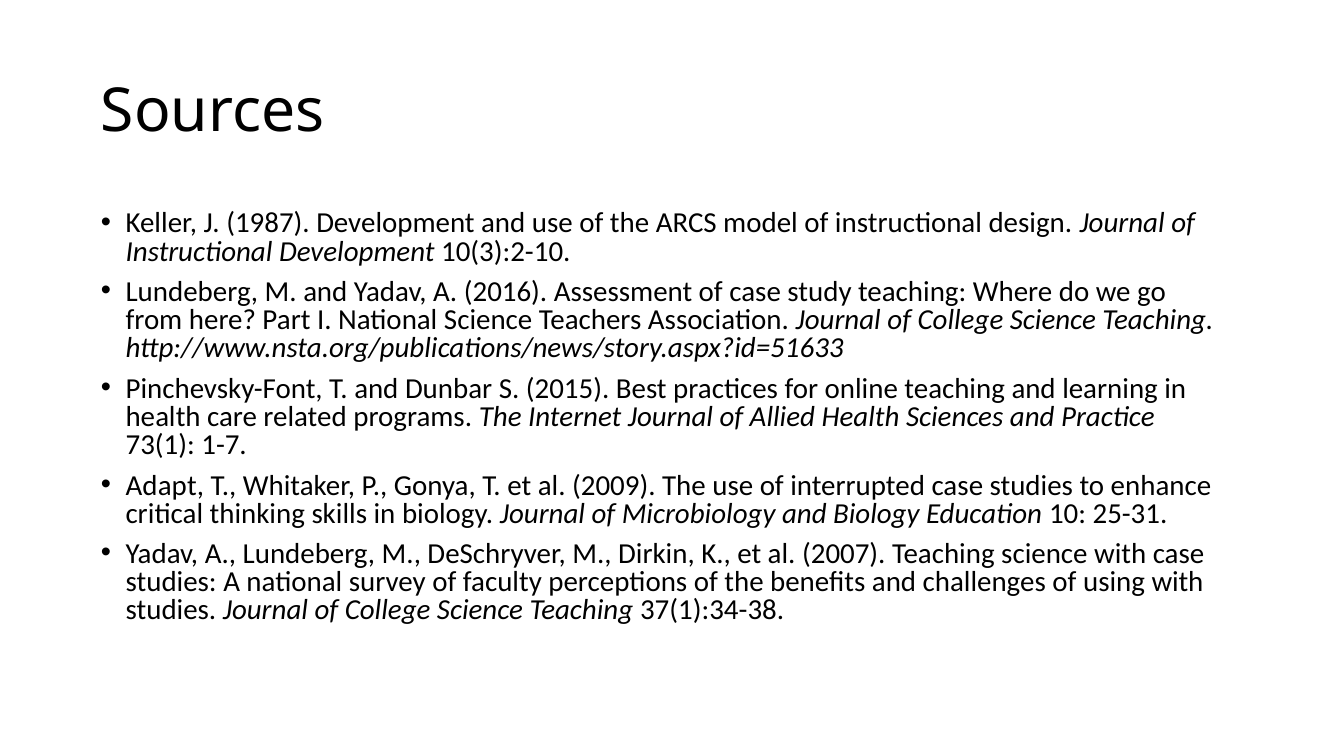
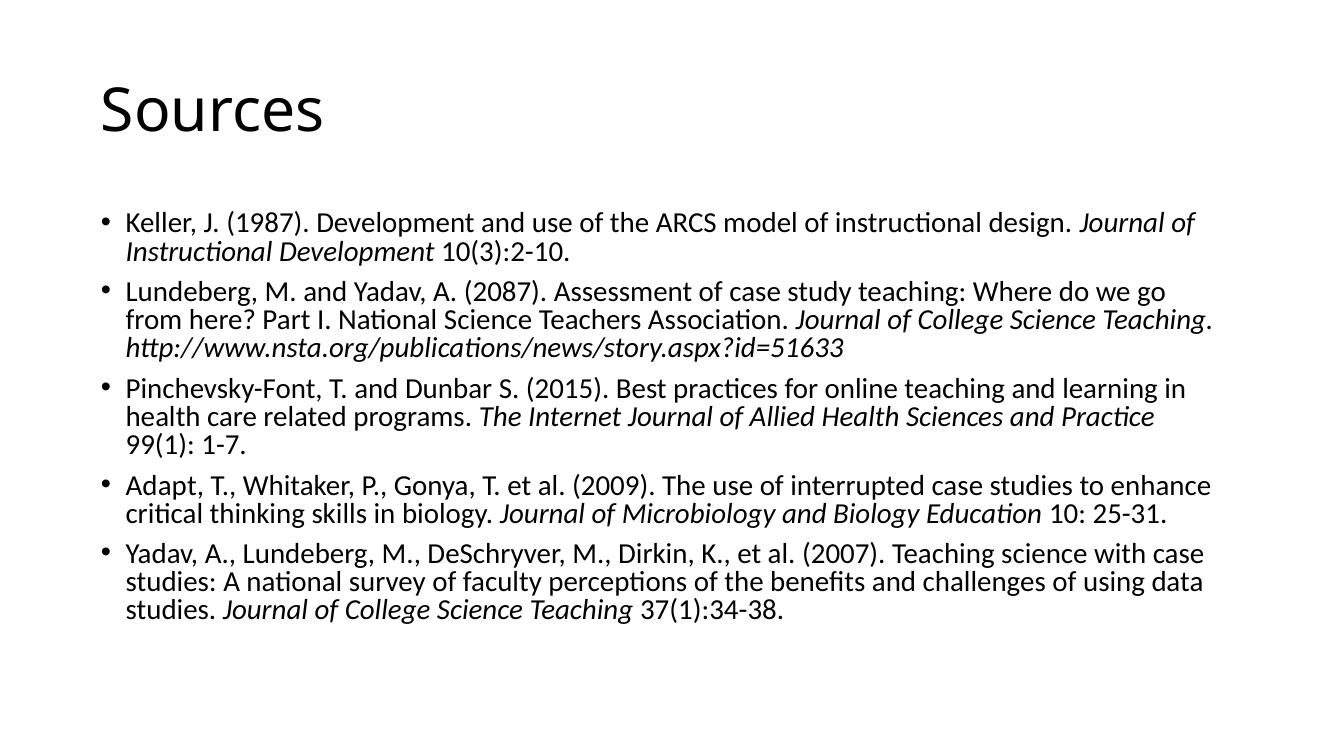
2016: 2016 -> 2087 (506, 292)
73(1: 73(1 -> 99(1 (160, 445)
using with: with -> data (1177, 582)
